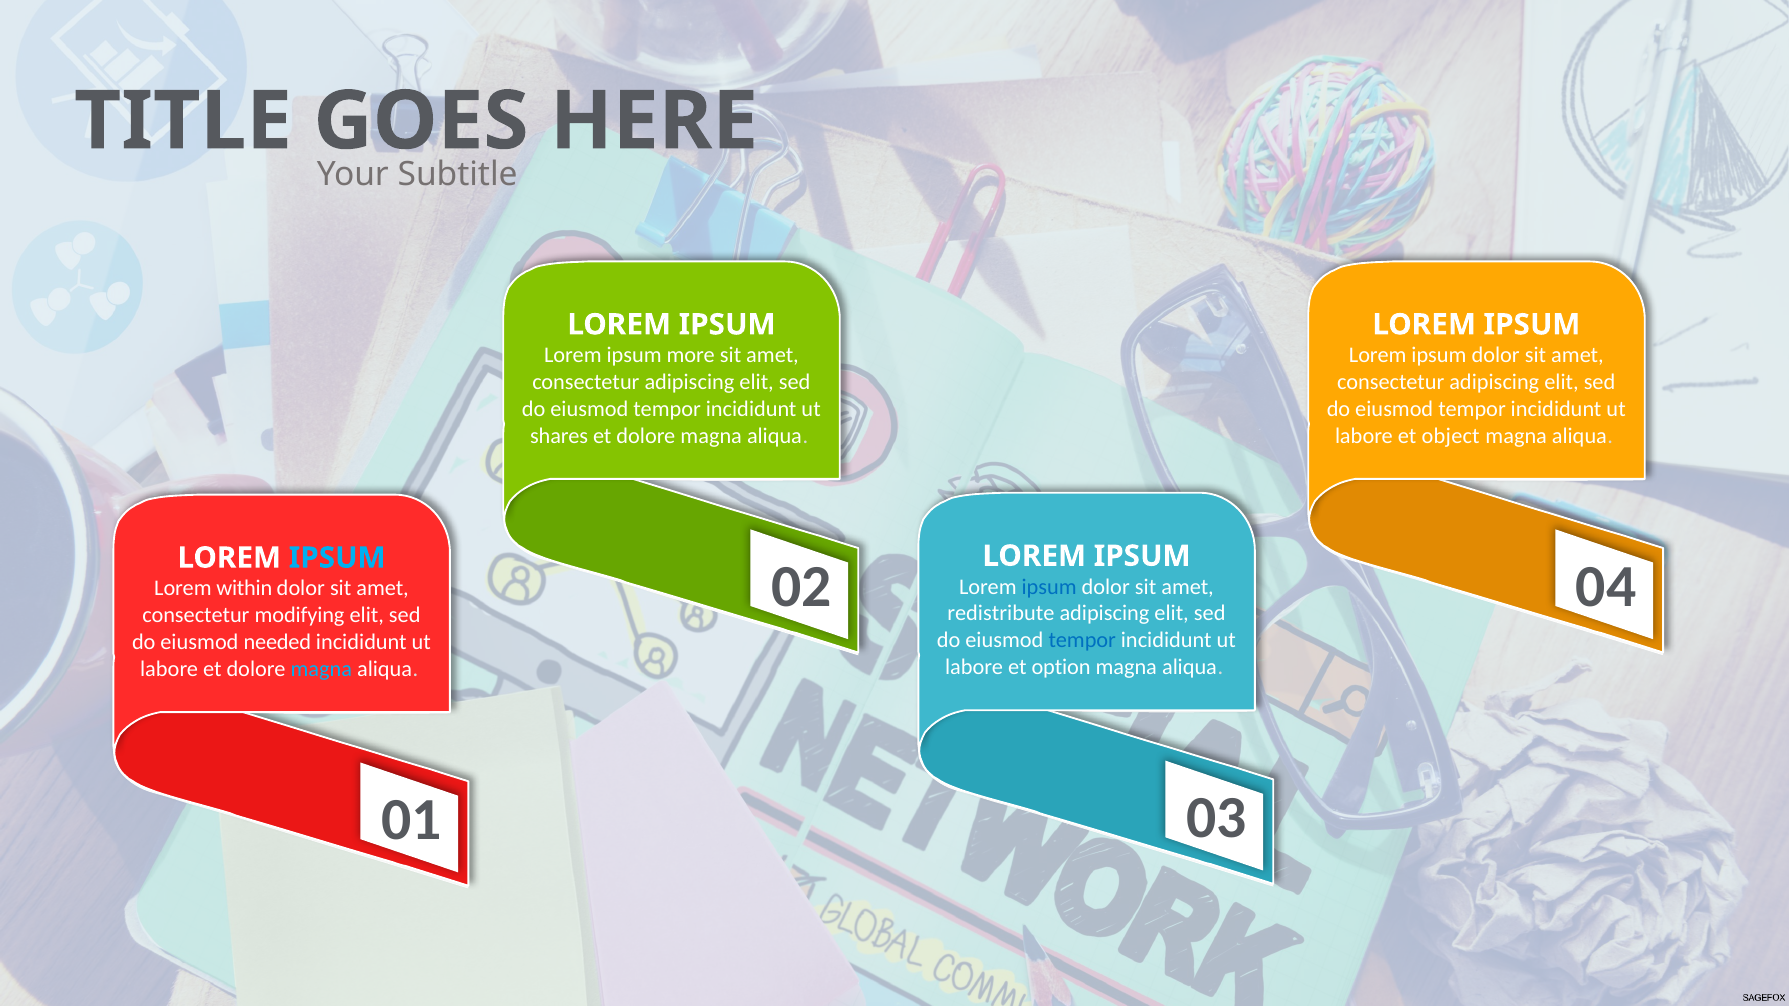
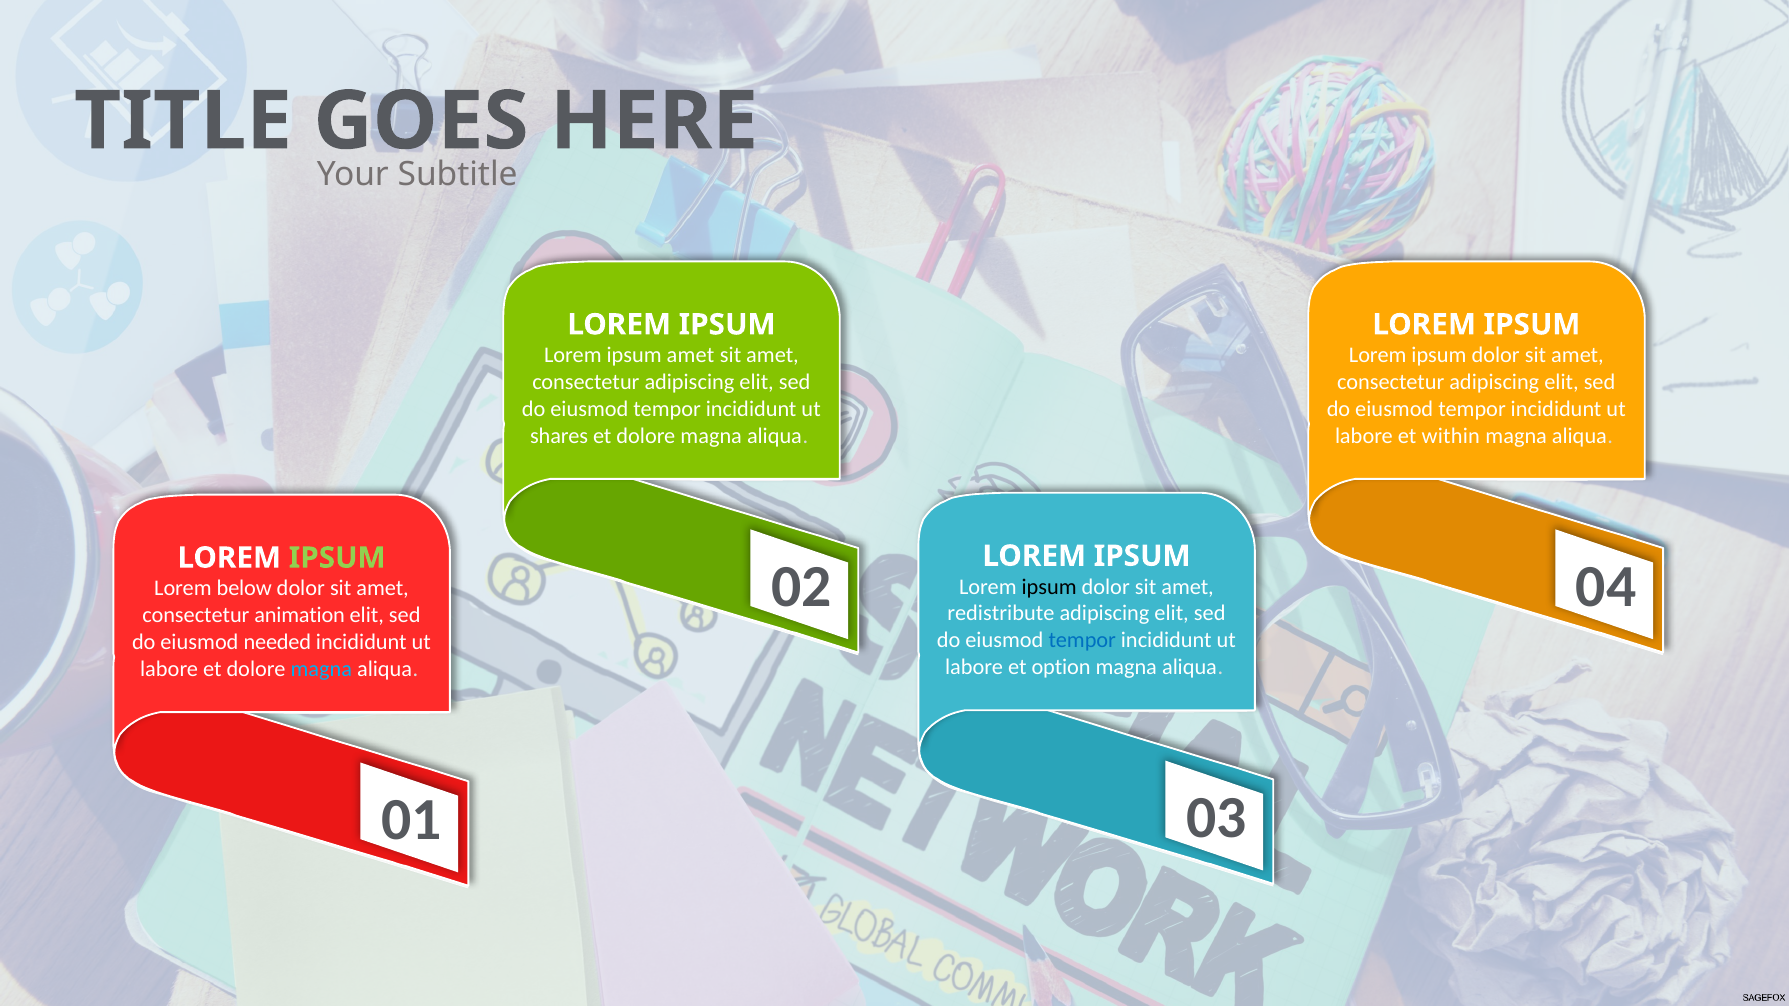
ipsum more: more -> amet (691, 356)
object: object -> within (1451, 436)
IPSUM colour: light blue -> light green (337, 558)
ipsum colour: blue -> black (1049, 587)
within: within -> below (244, 589)
modifying: modifying -> animation (300, 616)
